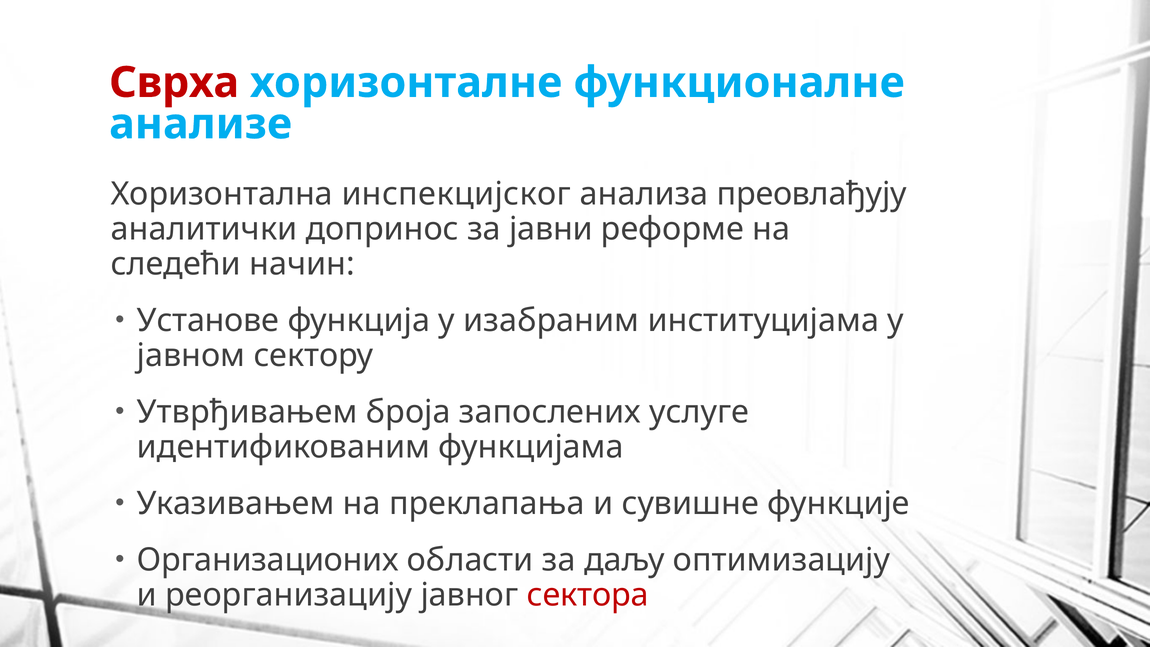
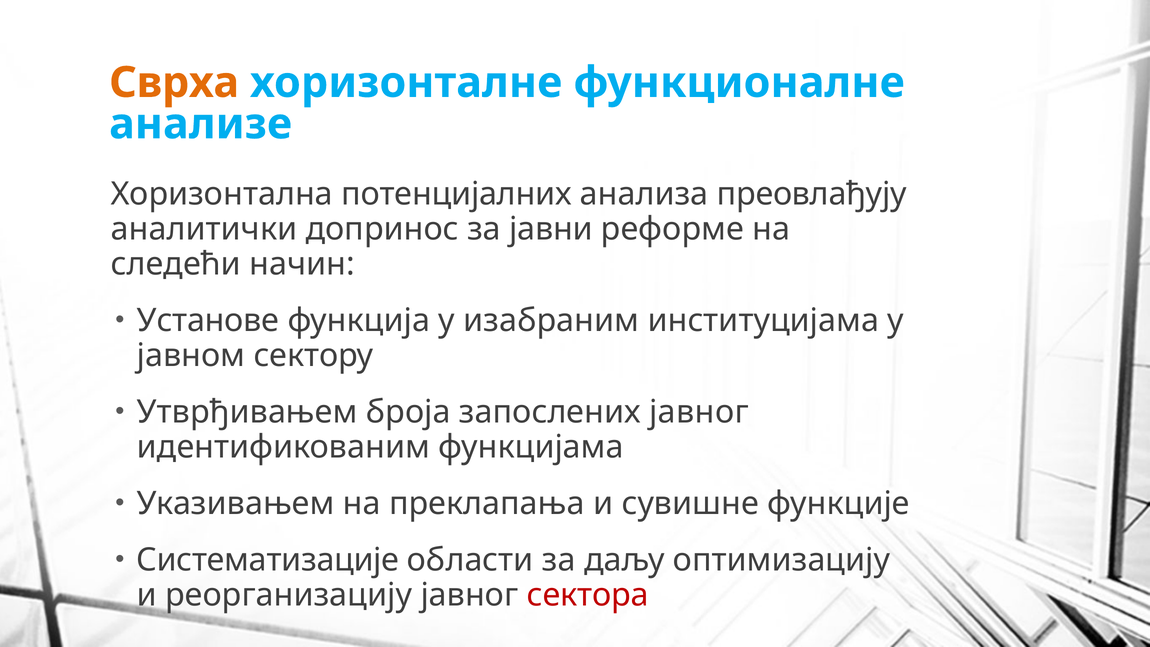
Сврха colour: red -> orange (174, 83)
инспекцијског: инспекцијског -> потенцијалних (456, 194)
запослених услуге: услуге -> јавног (699, 412)
Организационих: Организационих -> Систематизације (268, 560)
